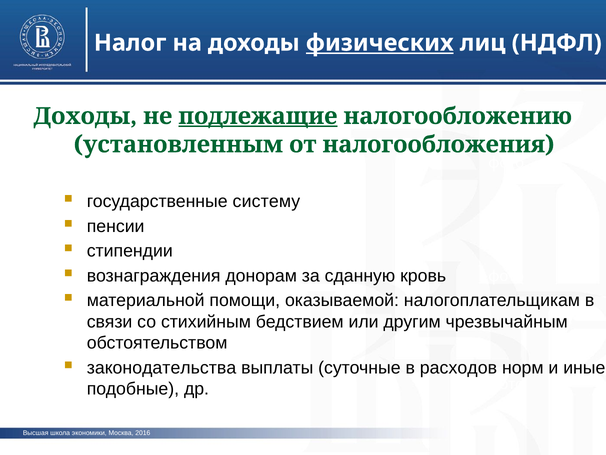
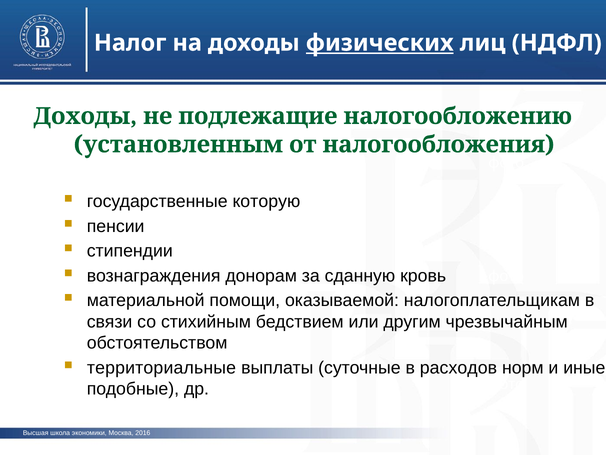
подлежащие underline: present -> none (258, 116)
систему: систему -> которую (266, 201)
законодательства: законодательства -> территориальные (161, 367)
